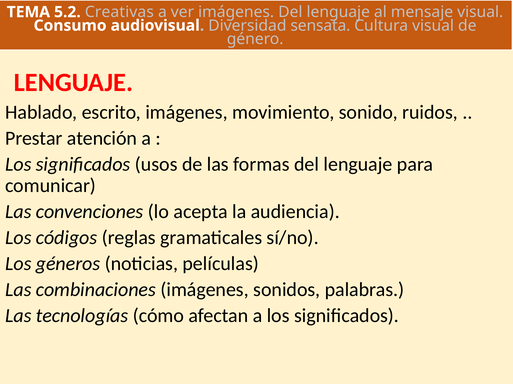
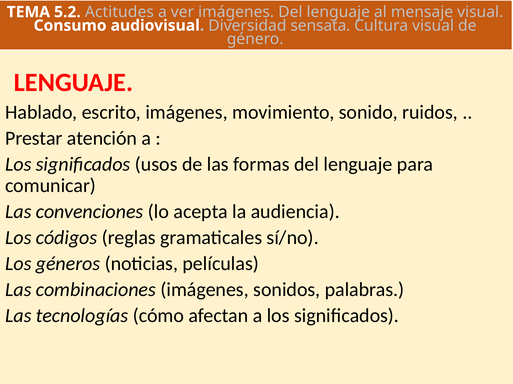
Creativas: Creativas -> Actitudes (119, 12)
